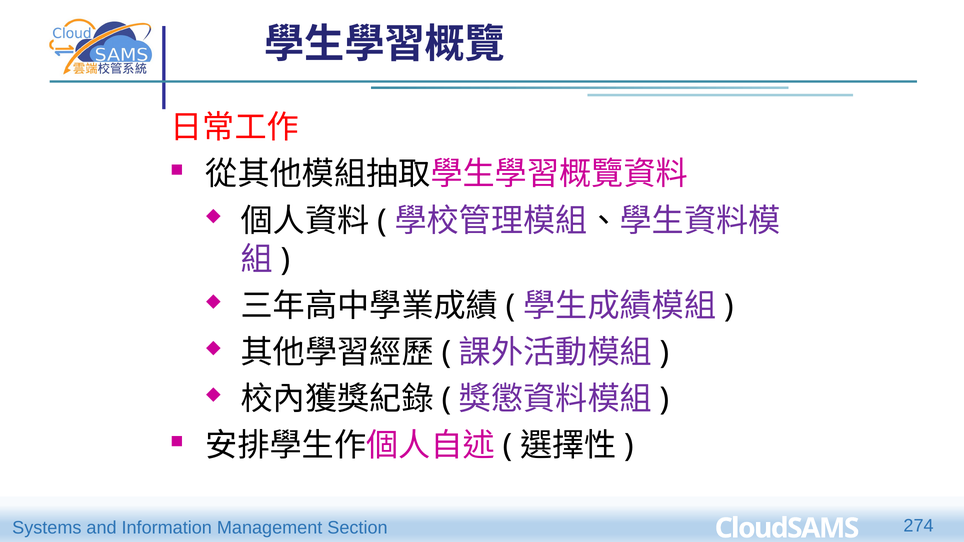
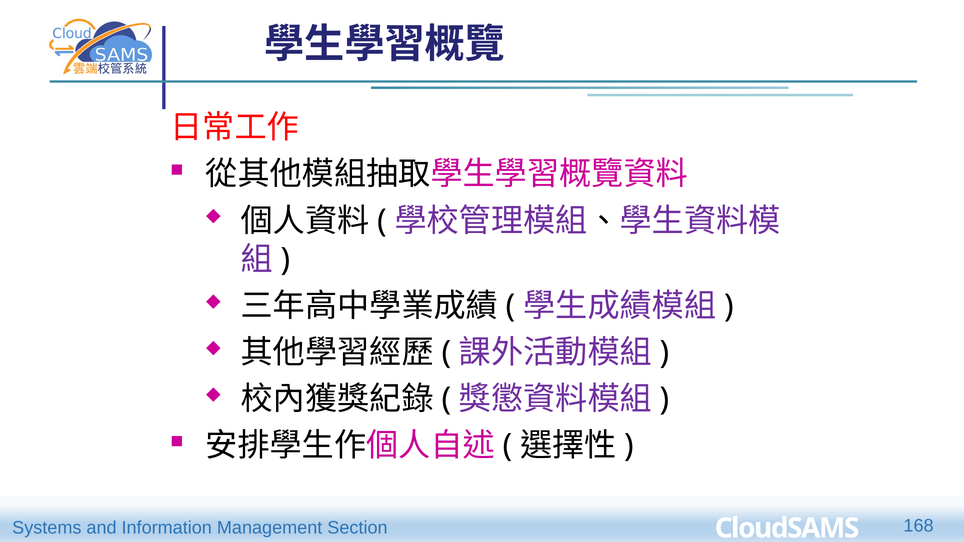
274: 274 -> 168 (919, 526)
